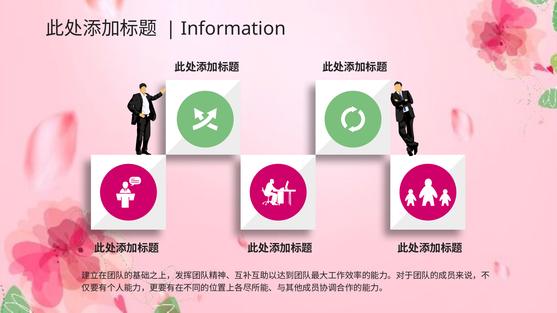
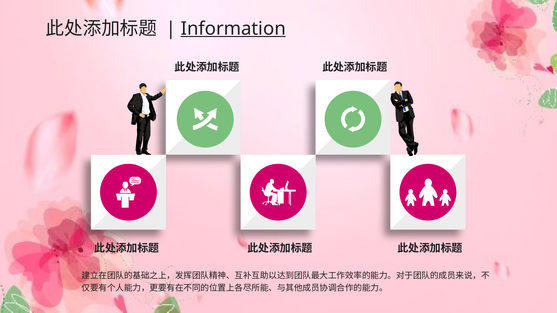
Information underline: none -> present (233, 29)
